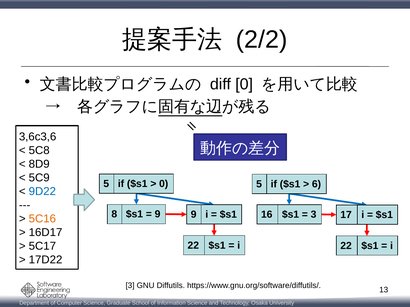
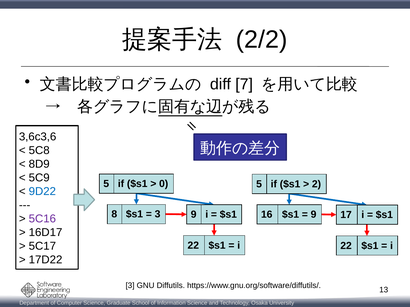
diff 0: 0 -> 7 (244, 84)
6: 6 -> 2 (316, 184)
9: 9 -> 3 (158, 215)
3: 3 -> 9 (314, 215)
5C16 colour: orange -> purple (42, 219)
